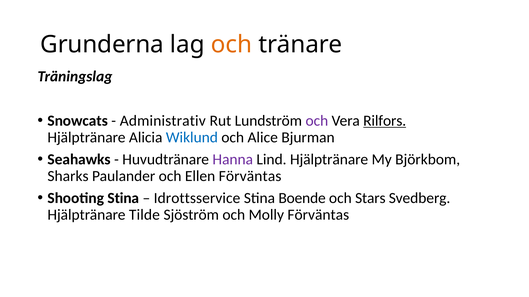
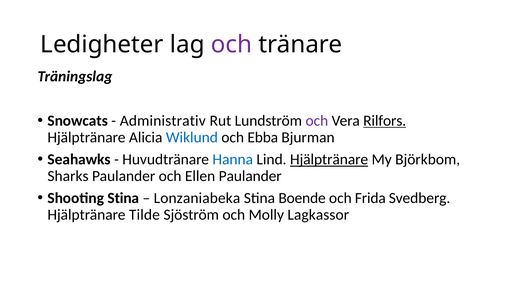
Grunderna: Grunderna -> Ledigheter (102, 44)
och colour: orange -> purple (232, 44)
Alice: Alice -> Ebba (263, 138)
Hanna colour: purple -> blue (233, 160)
Hjälptränare underline: none -> present (329, 160)
Ellen Förväntas: Förväntas -> Paulander (250, 176)
Idrottsservice: Idrottsservice -> Lonzaniabeka (197, 199)
Stars: Stars -> Frida (370, 199)
Molly Förväntas: Förväntas -> Lagkassor (318, 215)
